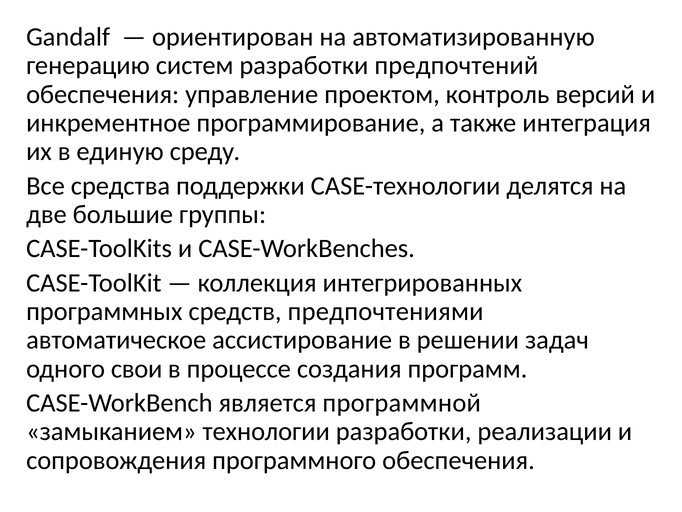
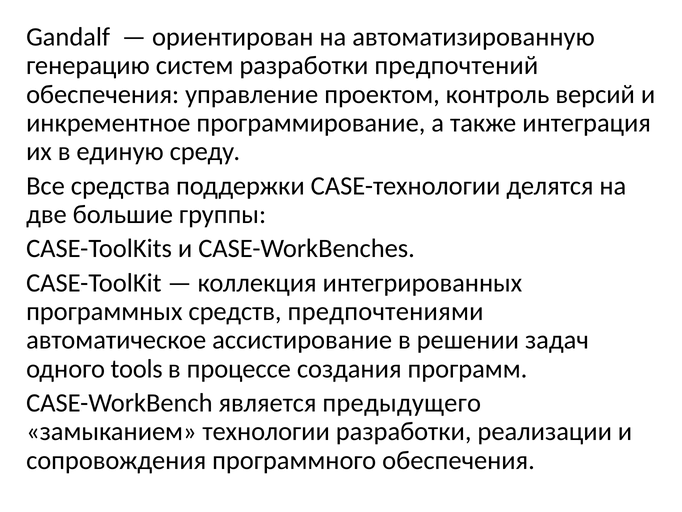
свои: свои -> tools (137, 368)
программной: программной -> предыдущего (402, 403)
